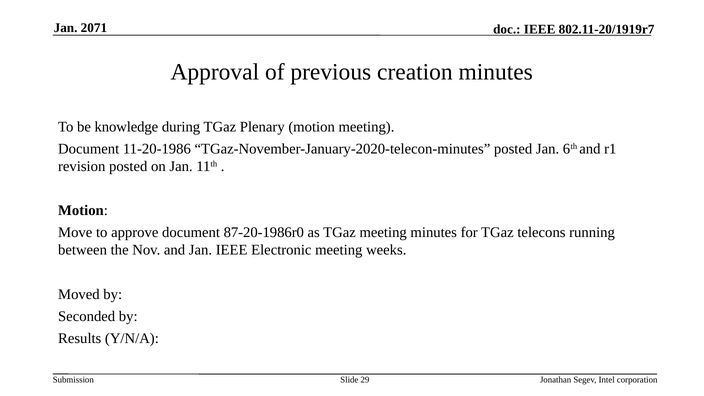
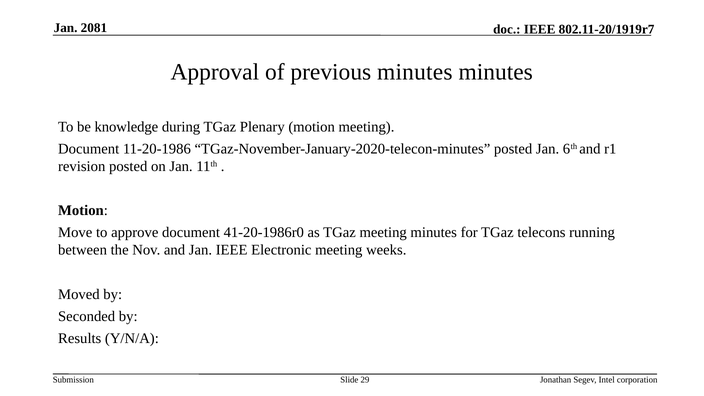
2071: 2071 -> 2081 (94, 28)
previous creation: creation -> minutes (415, 72)
87-20-1986r0: 87-20-1986r0 -> 41-20-1986r0 (264, 233)
